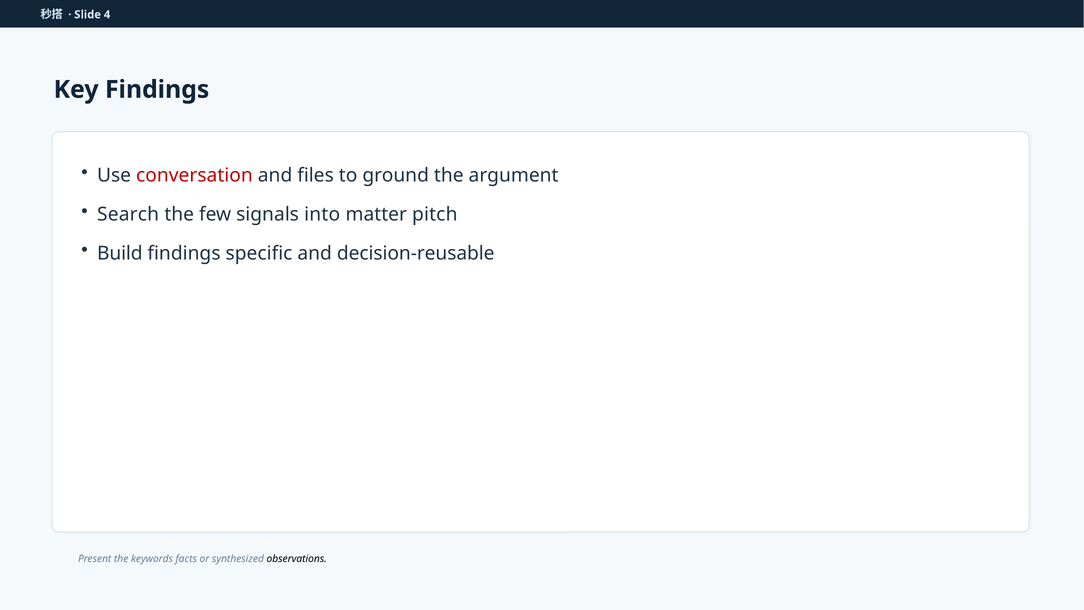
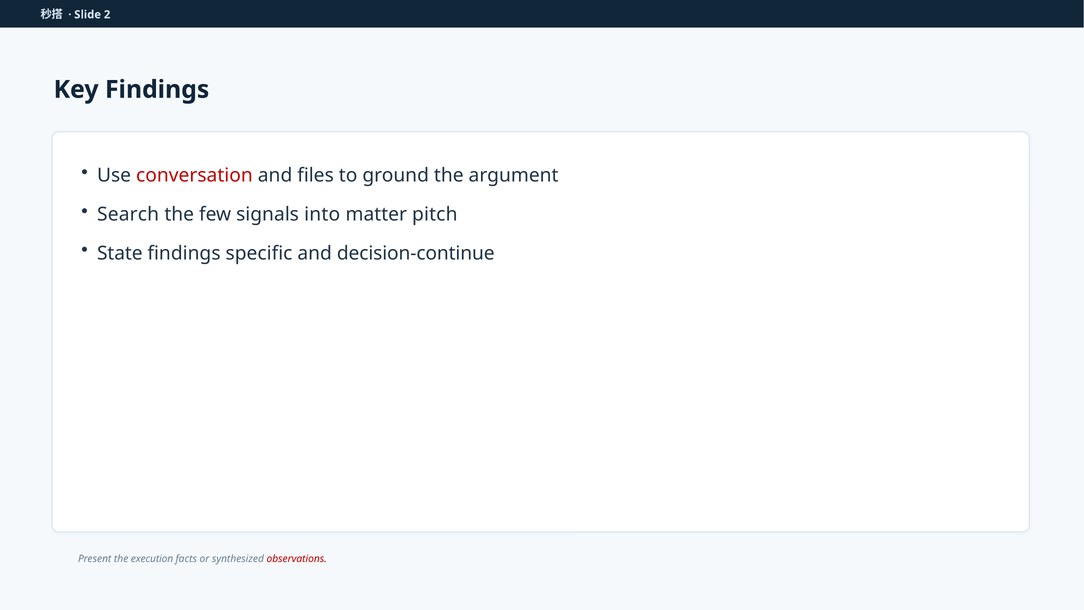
4: 4 -> 2 (107, 15)
Build: Build -> State (120, 253)
decision-reusable: decision-reusable -> decision-continue (416, 253)
keywords: keywords -> execution (152, 558)
observations colour: black -> red (297, 558)
